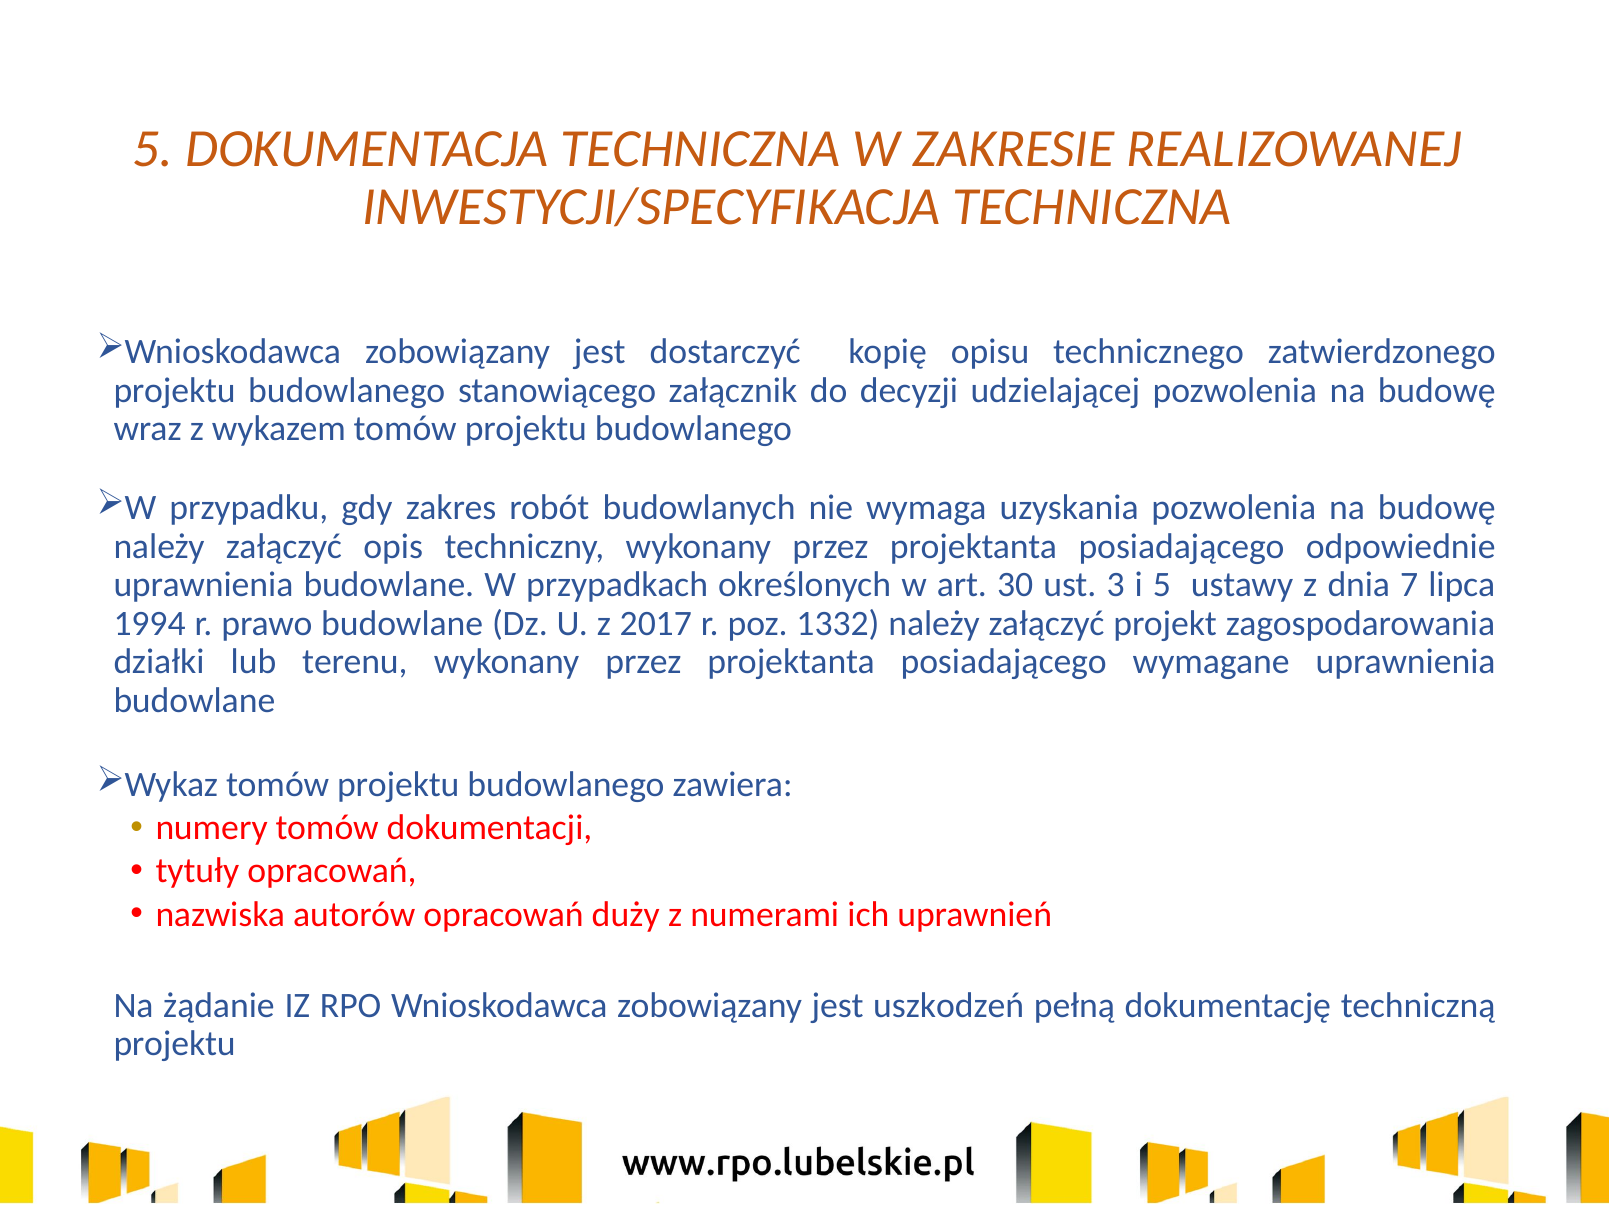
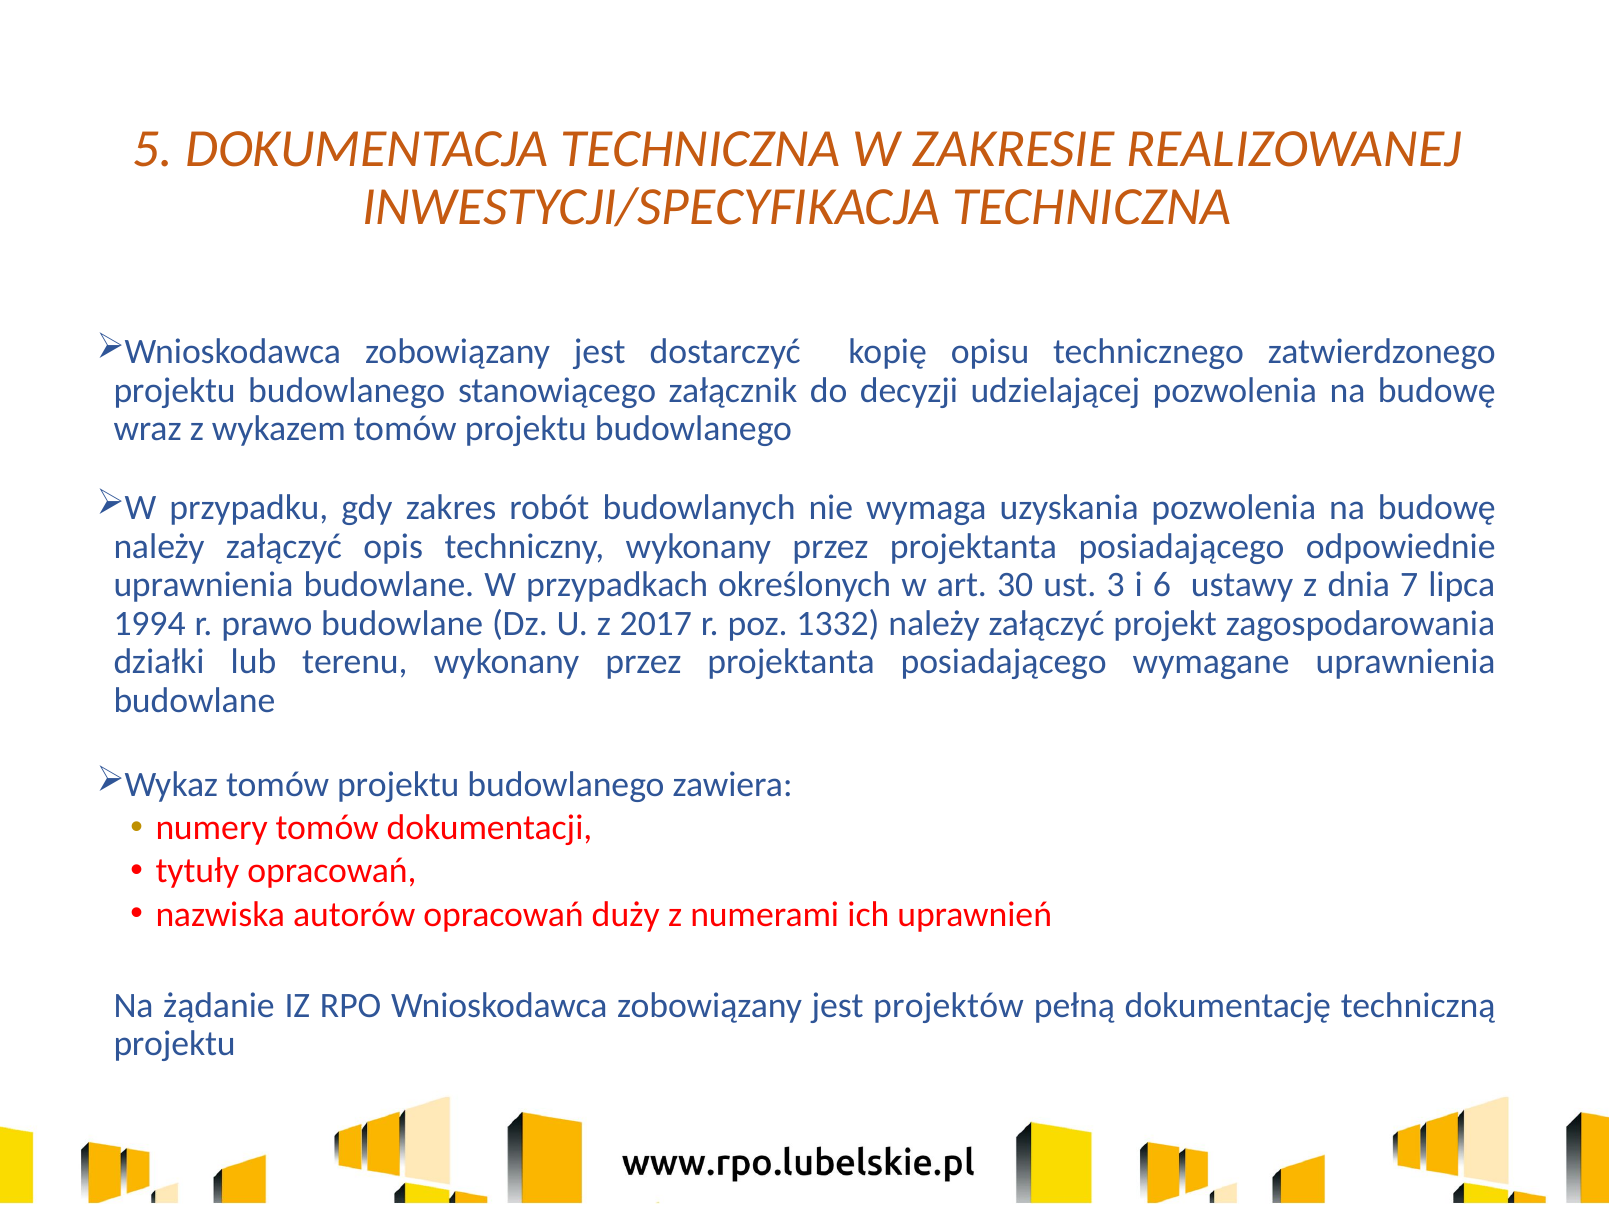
i 5: 5 -> 6 (1162, 585)
uszkodzeń: uszkodzeń -> projektów (949, 1005)
